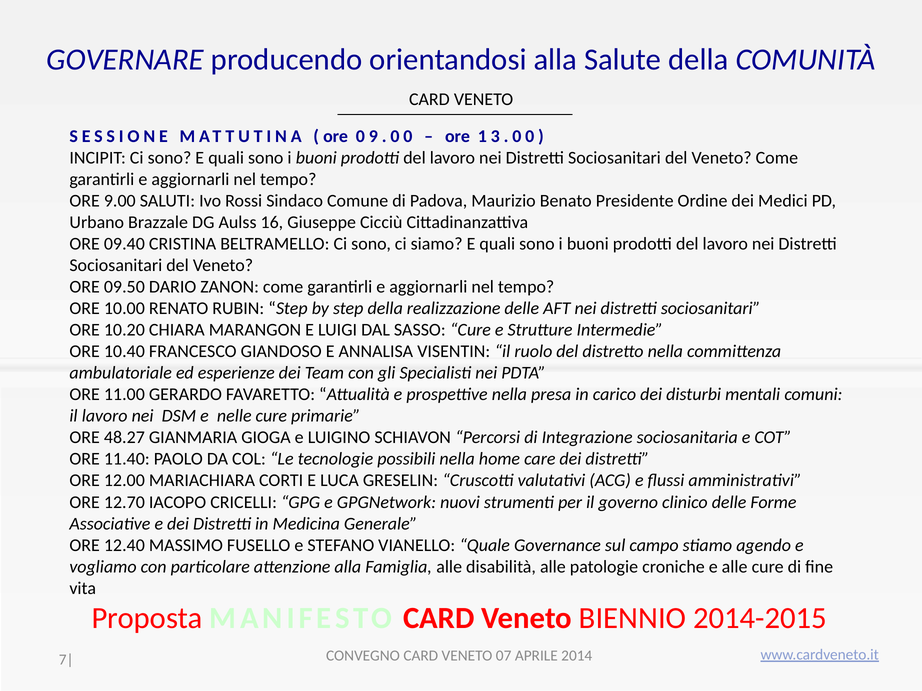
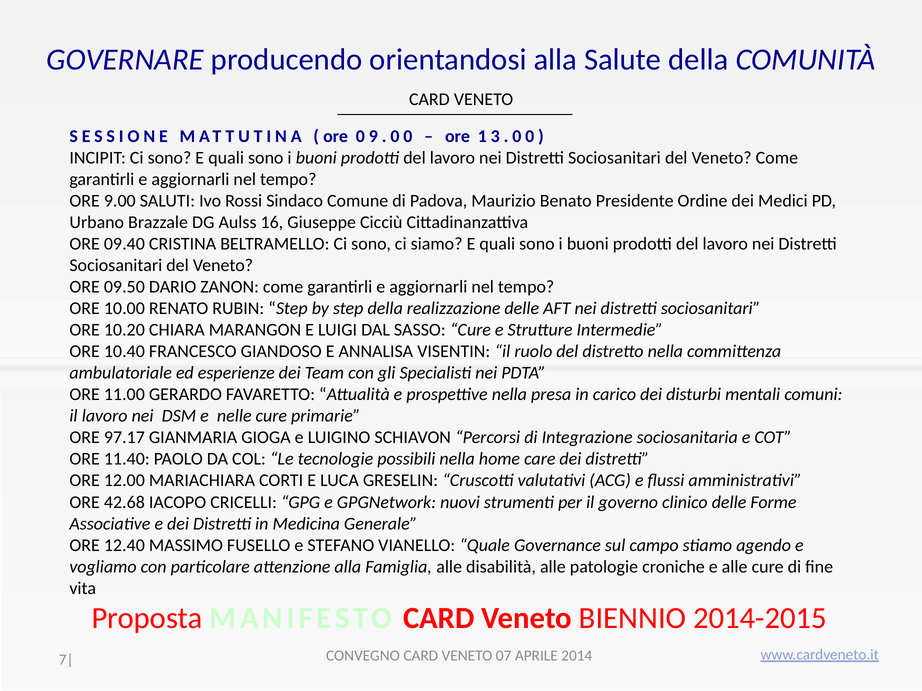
48.27: 48.27 -> 97.17 (124, 438)
12.70: 12.70 -> 42.68 (124, 502)
